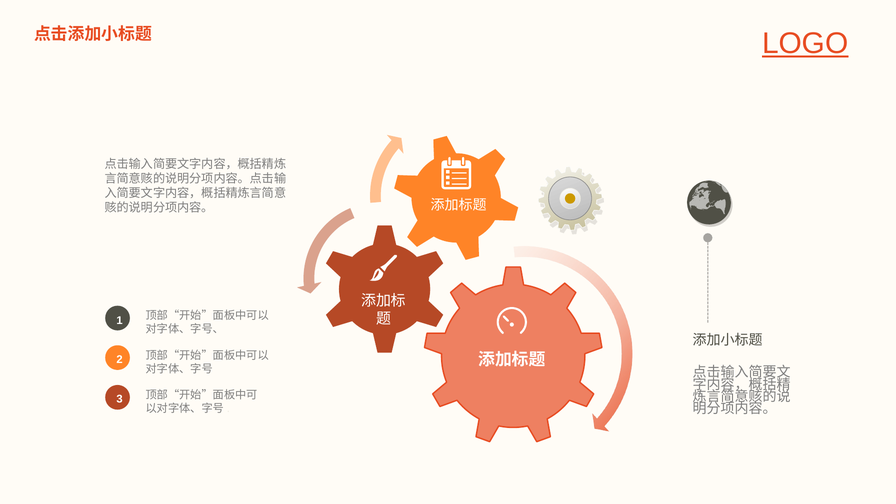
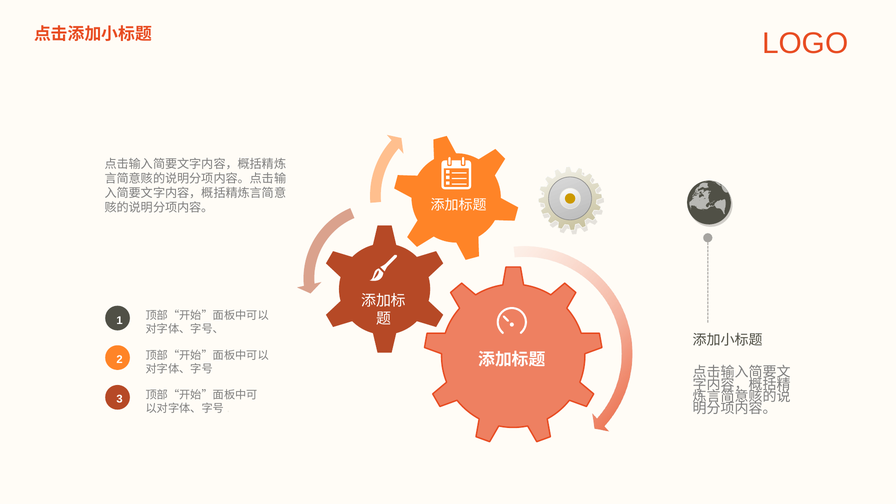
LOGO underline: present -> none (805, 44)
